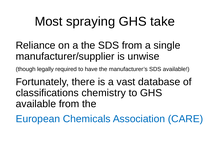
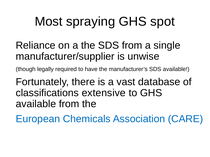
take: take -> spot (163, 22)
chemistry: chemistry -> extensive (104, 93)
